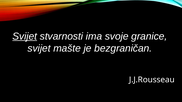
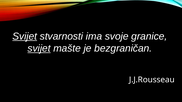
svijet underline: none -> present (39, 49)
